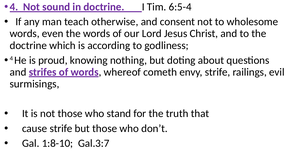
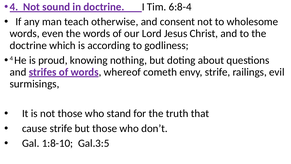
6:5-4: 6:5-4 -> 6:8-4 (180, 7)
Gal.3:7: Gal.3:7 -> Gal.3:5 (94, 143)
